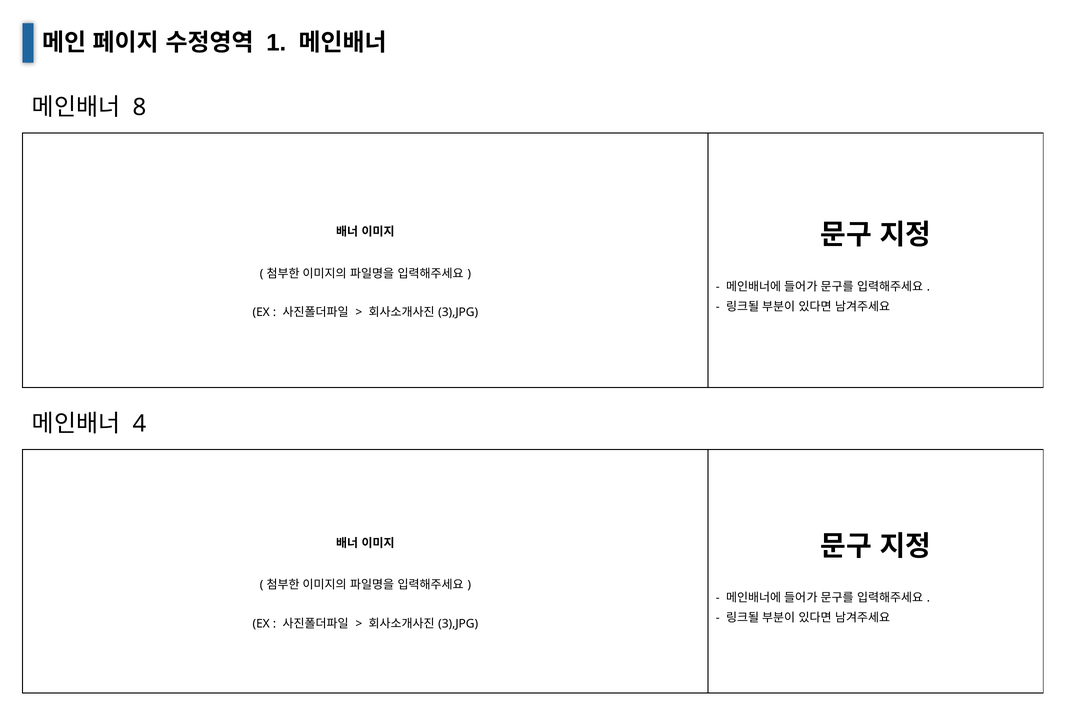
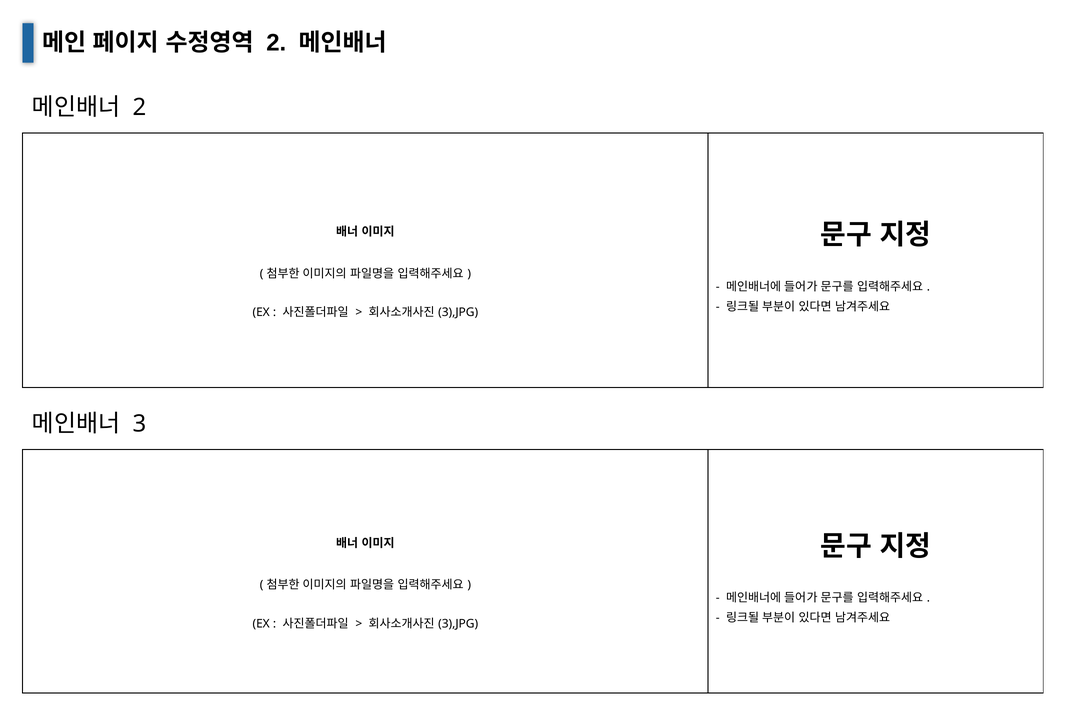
1: 1 -> 2 (276, 43)
8: 8 -> 2 (139, 107)
4: 4 -> 3 (139, 424)
